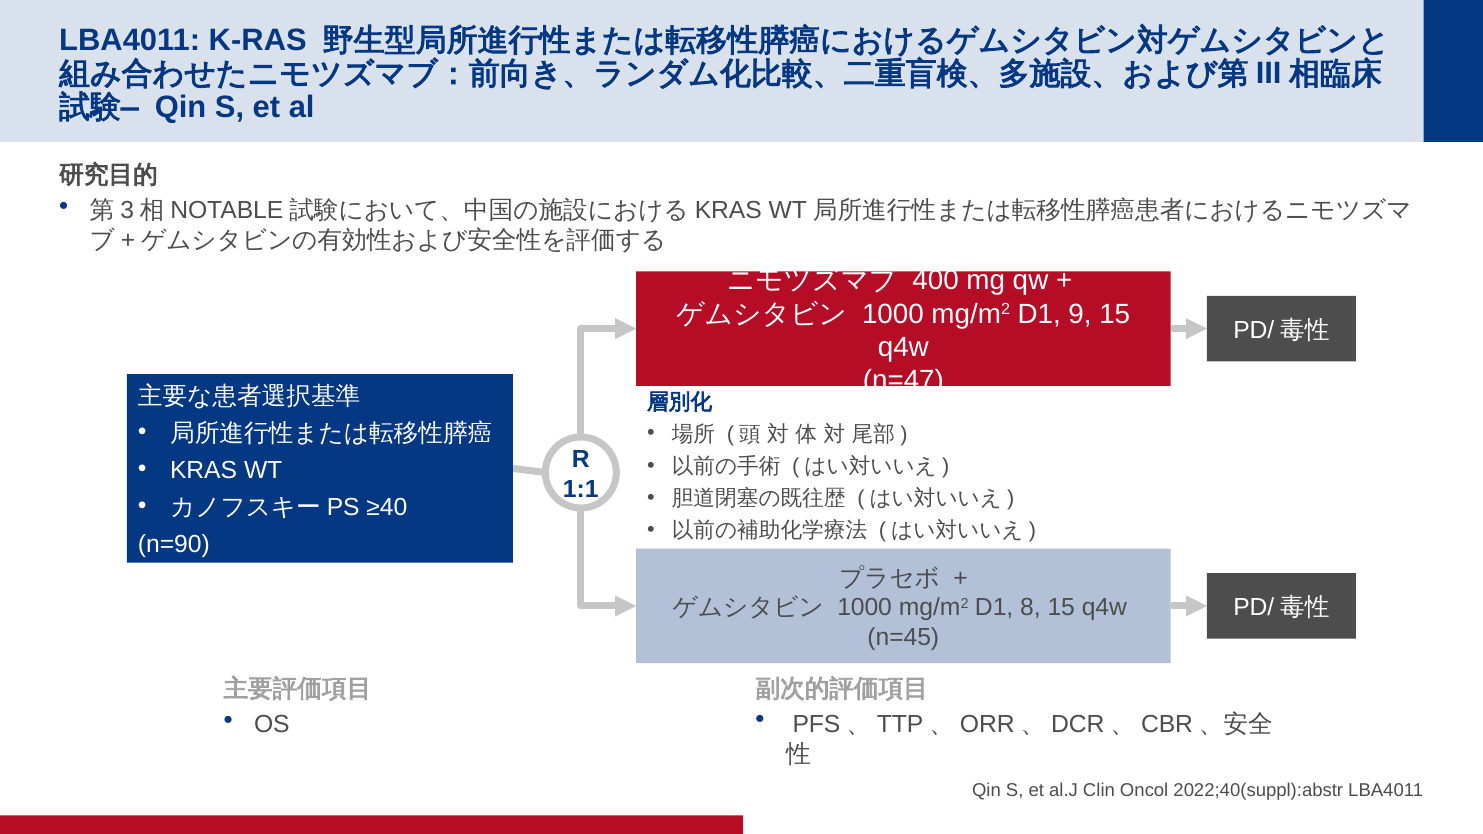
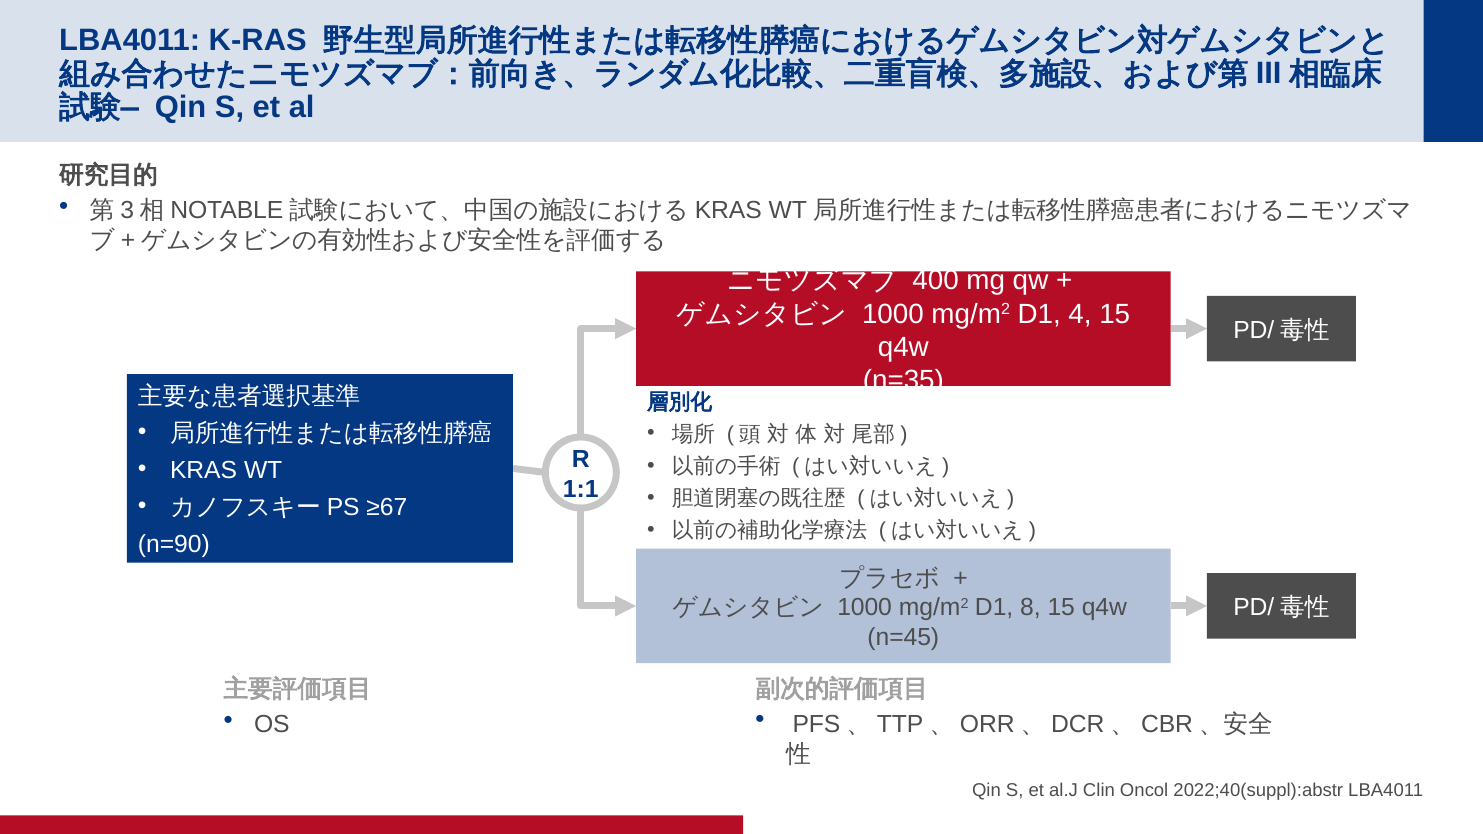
9: 9 -> 4 (1080, 314)
n=47: n=47 -> n=35 (903, 381)
≥40: ≥40 -> ≥67 (387, 507)
